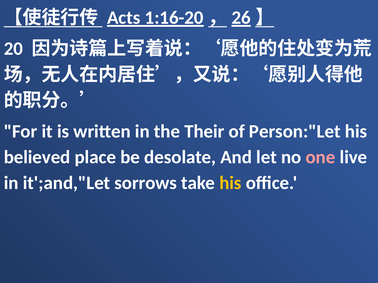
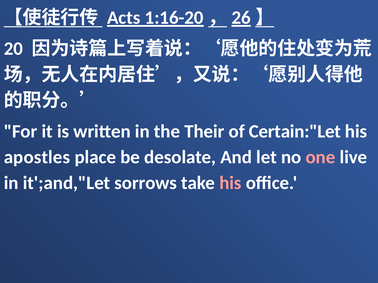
Person:"Let: Person:"Let -> Certain:"Let (295, 132)
believed: believed -> apostles (37, 157)
his colour: yellow -> pink (230, 183)
